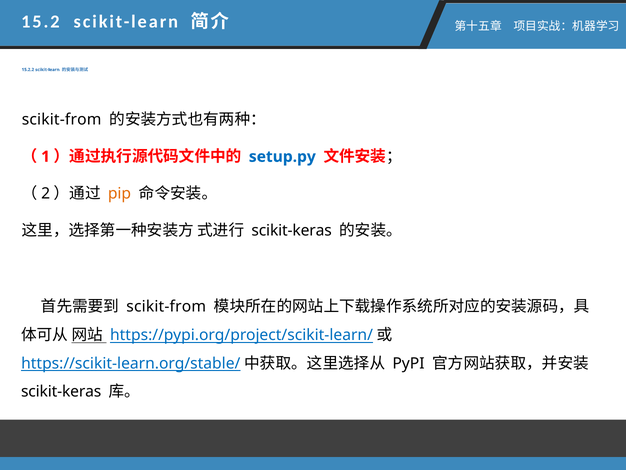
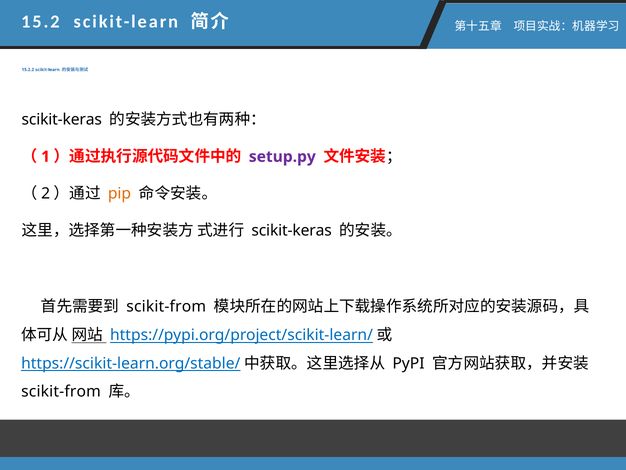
scikit-from: scikit-from -> scikit-keras (62, 120)
setup.py colour: blue -> purple (282, 157)
scikit-keras: scikit-keras -> scikit-from (61, 391)
